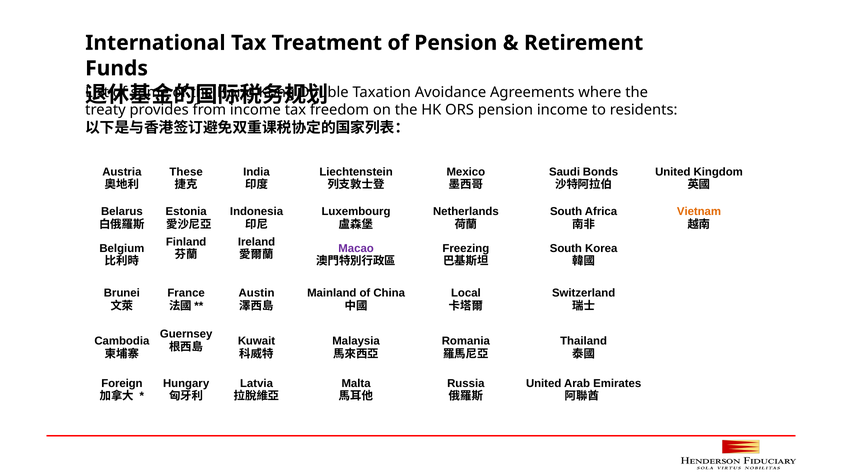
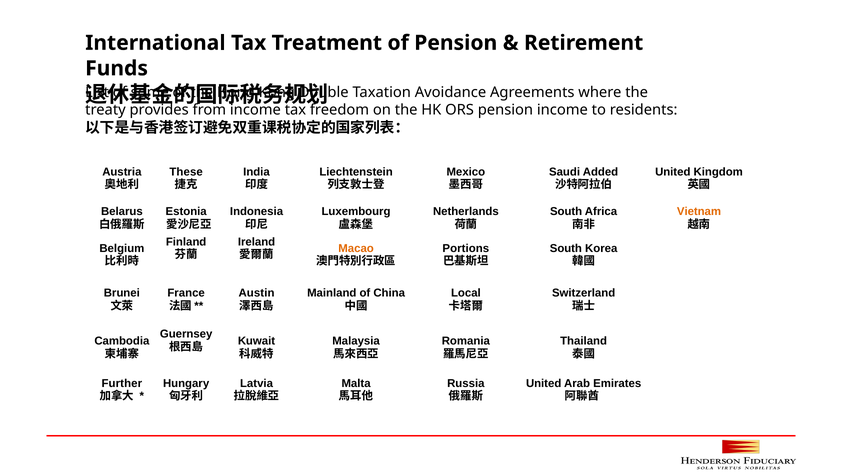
Bonds: Bonds -> Added (600, 172)
Macao colour: purple -> orange (356, 248)
Freezing: Freezing -> Portions (466, 248)
Foreign: Foreign -> Further (122, 383)
